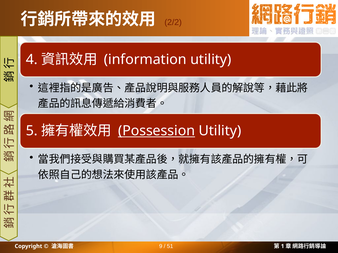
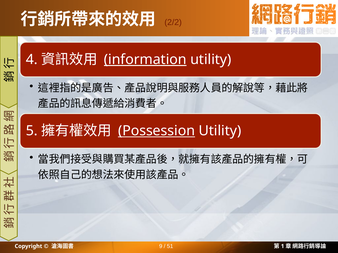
information underline: none -> present (145, 60)
